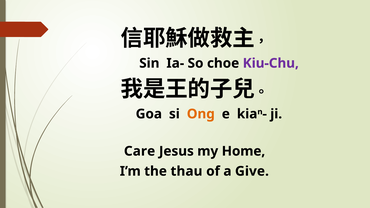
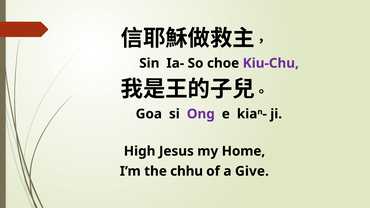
Ong colour: orange -> purple (201, 114)
Care: Care -> High (140, 151)
thau: thau -> chhu (187, 171)
